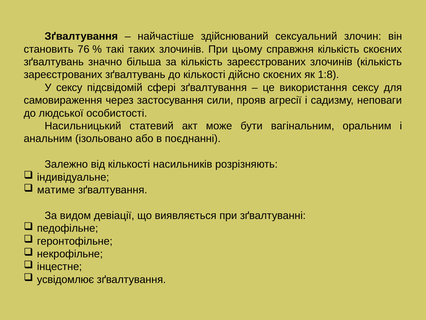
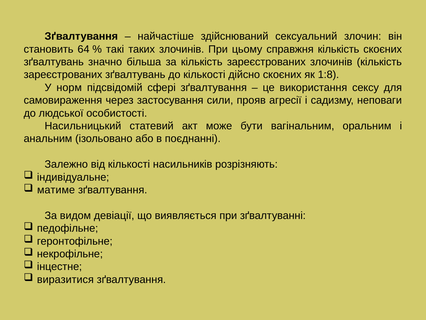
76: 76 -> 64 (84, 49)
У сексу: сексу -> норм (69, 87)
усвідомлює: усвідомлює -> виразитися (65, 279)
